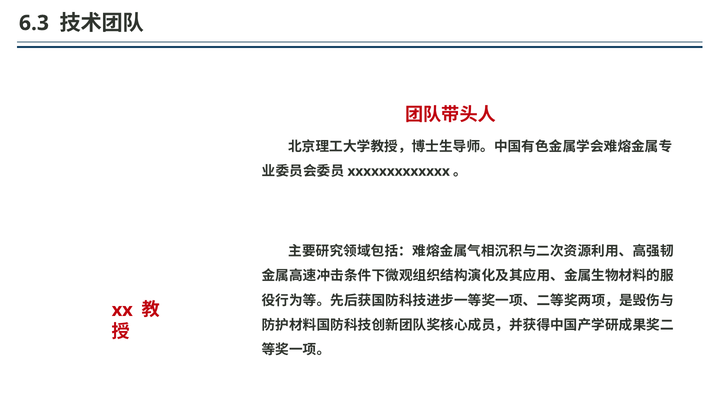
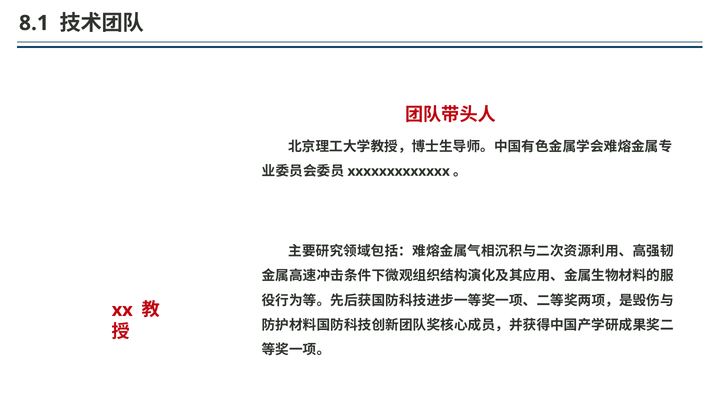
6.3: 6.3 -> 8.1 (34, 23)
